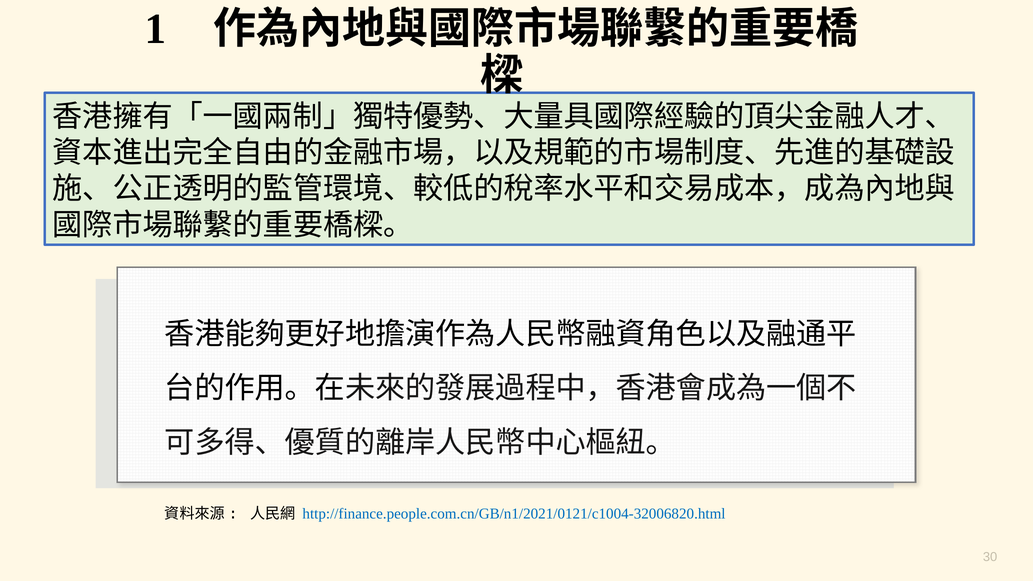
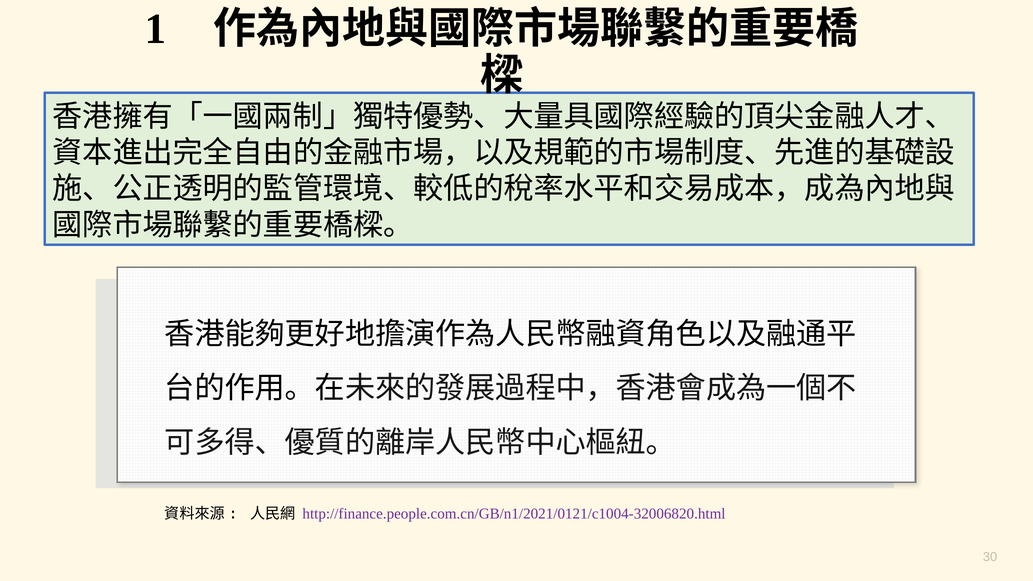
http://finance.people.com.cn/GB/n1/2021/0121/c1004-32006820.html colour: blue -> purple (514, 514)
